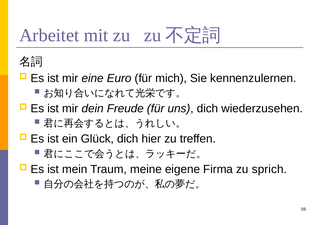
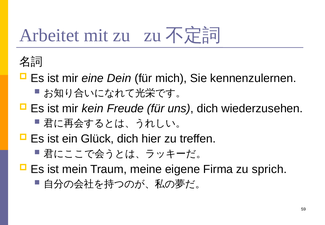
Euro: Euro -> Dein (119, 78)
dein: dein -> kein (93, 109)
